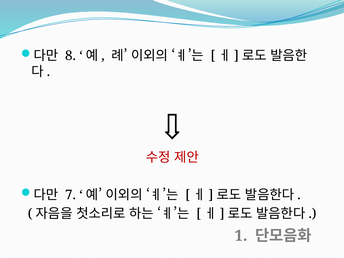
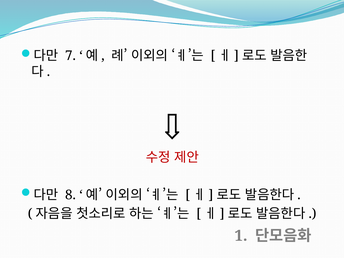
8: 8 -> 7 (71, 56)
7: 7 -> 8 (71, 195)
